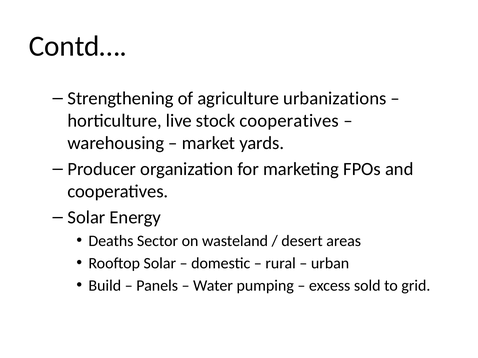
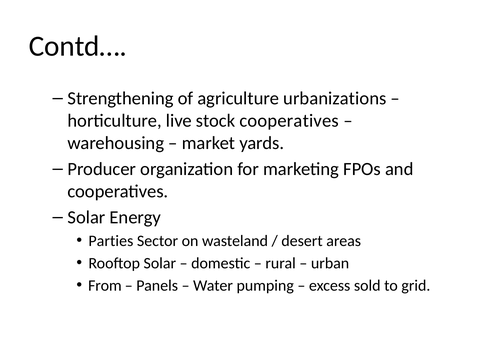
Deaths: Deaths -> Parties (111, 241)
Build: Build -> From (105, 286)
